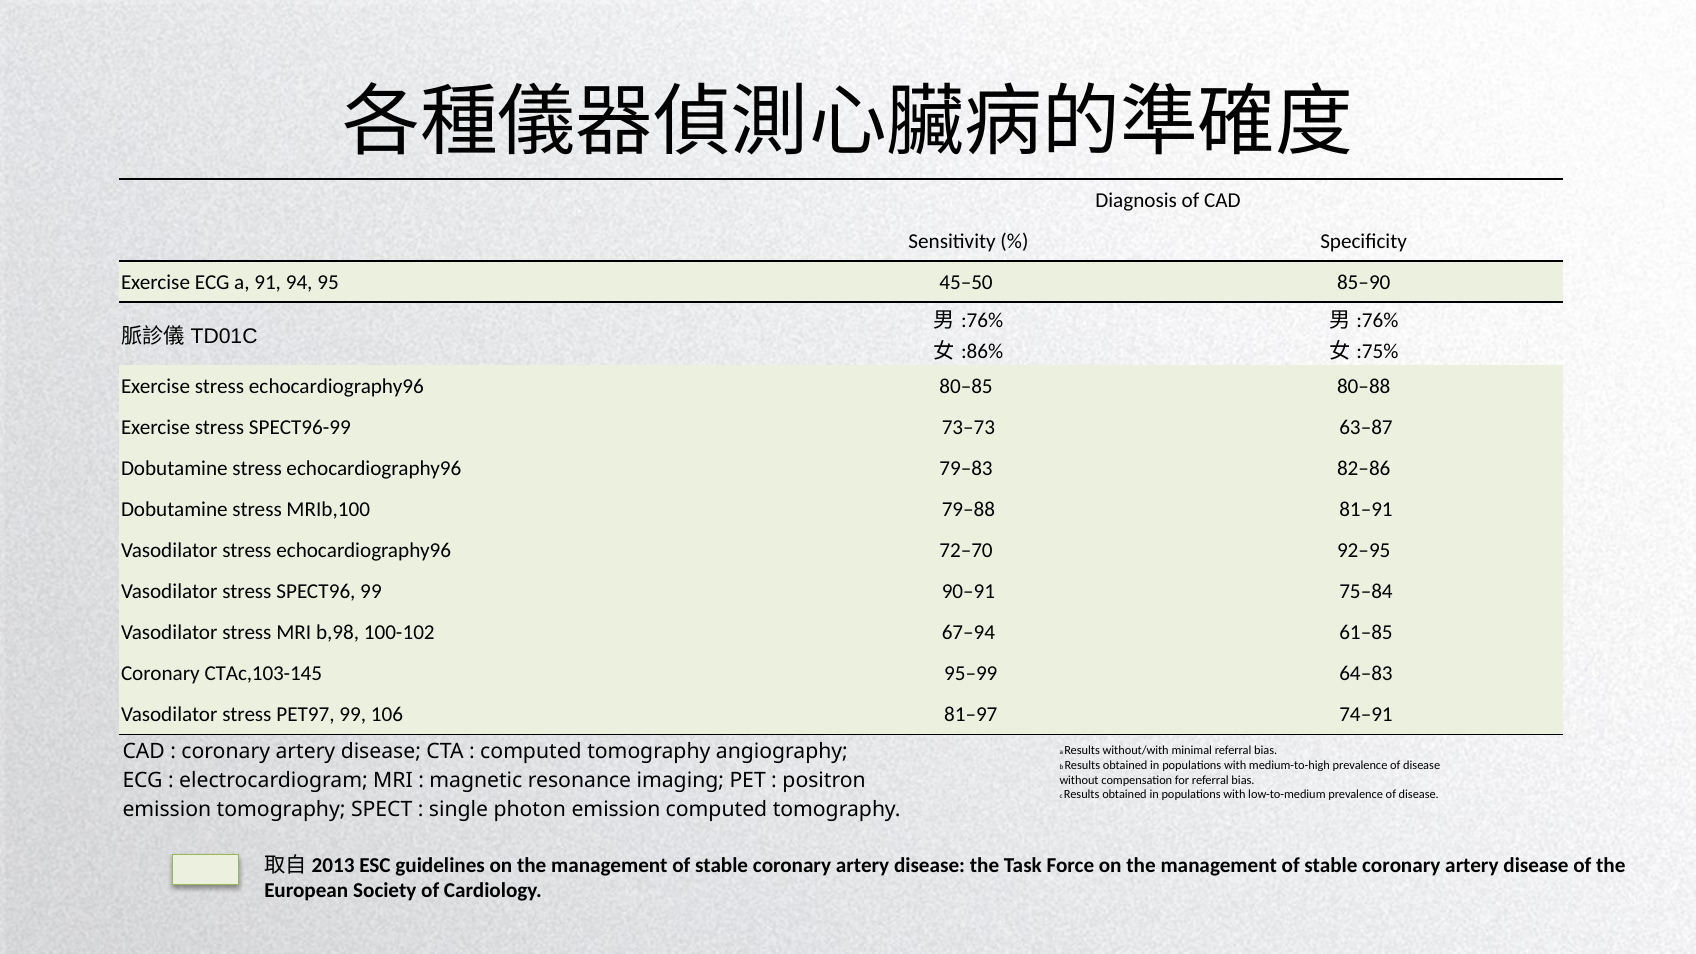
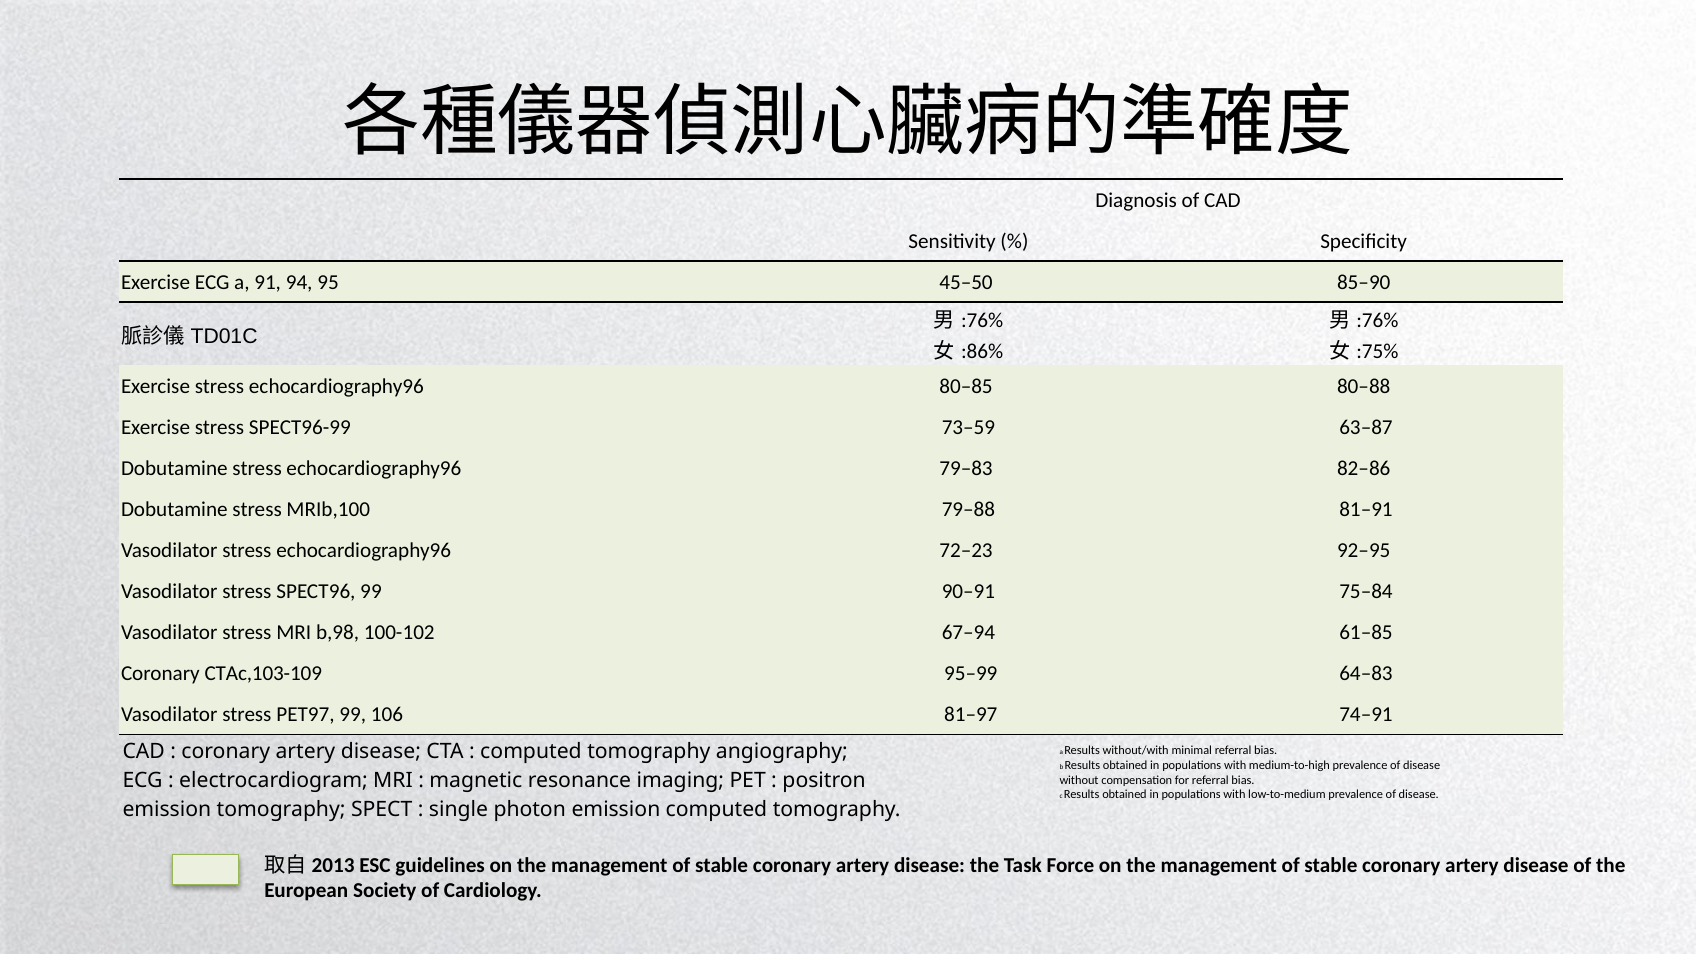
73–73: 73–73 -> 73–59 (968, 427)
72–70: 72–70 -> 72–23 (966, 550)
CTAc,103-145: CTAc,103-145 -> CTAc,103-109 (263, 674)
